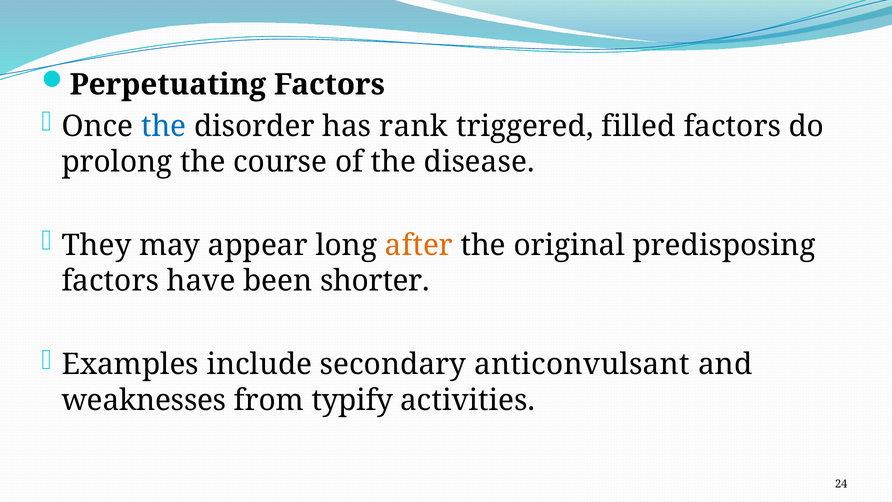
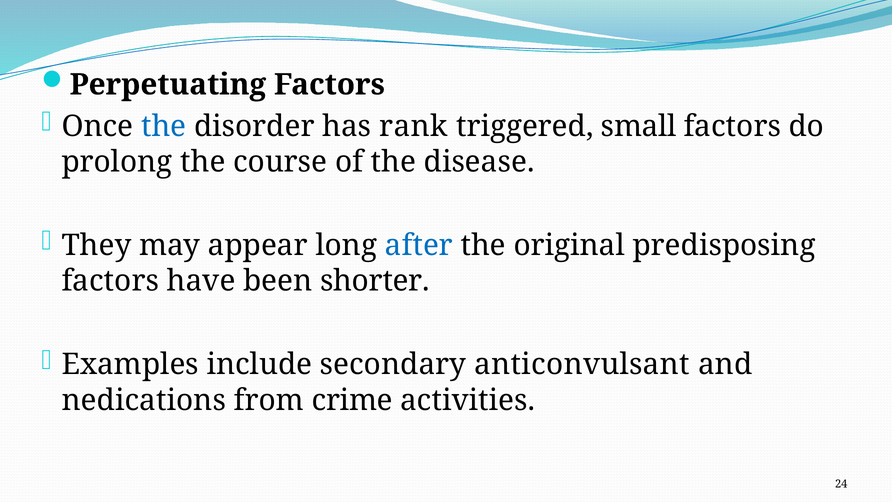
filled: filled -> small (639, 126)
after colour: orange -> blue (419, 245)
weaknesses: weaknesses -> nedications (144, 400)
typify: typify -> crime (352, 400)
